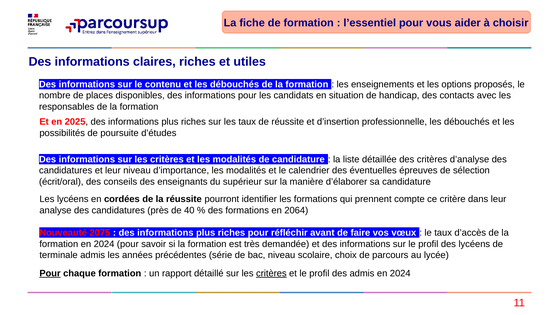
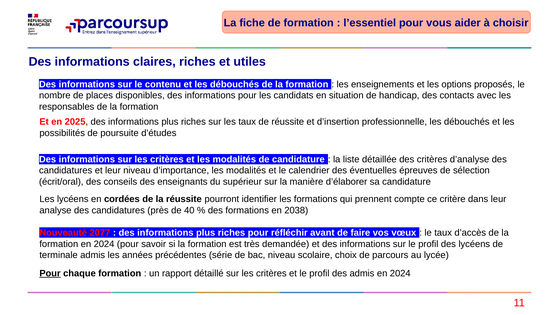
2064: 2064 -> 2038 (296, 210)
2075: 2075 -> 2077 (100, 232)
critères underline: present -> none (271, 273)
